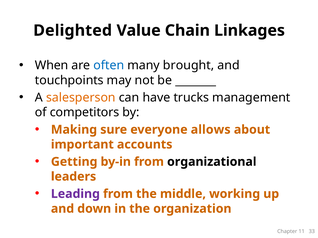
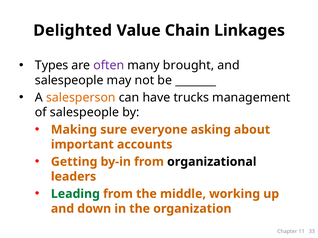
When: When -> Types (52, 66)
often colour: blue -> purple (109, 66)
touchpoints: touchpoints -> salespeople (69, 80)
of competitors: competitors -> salespeople (85, 113)
allows: allows -> asking (211, 130)
Leading colour: purple -> green (75, 194)
